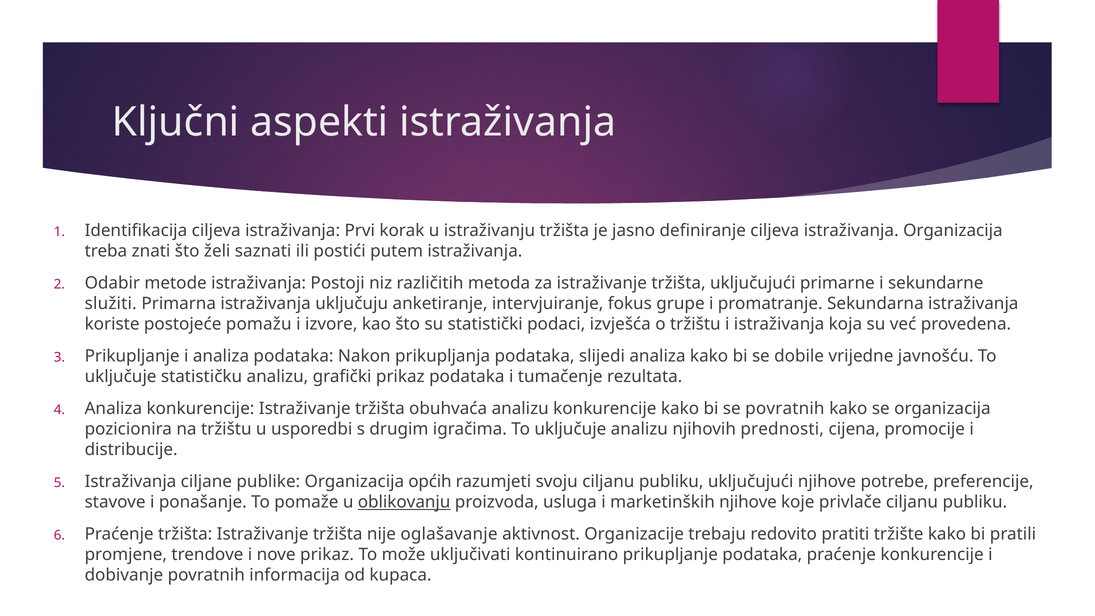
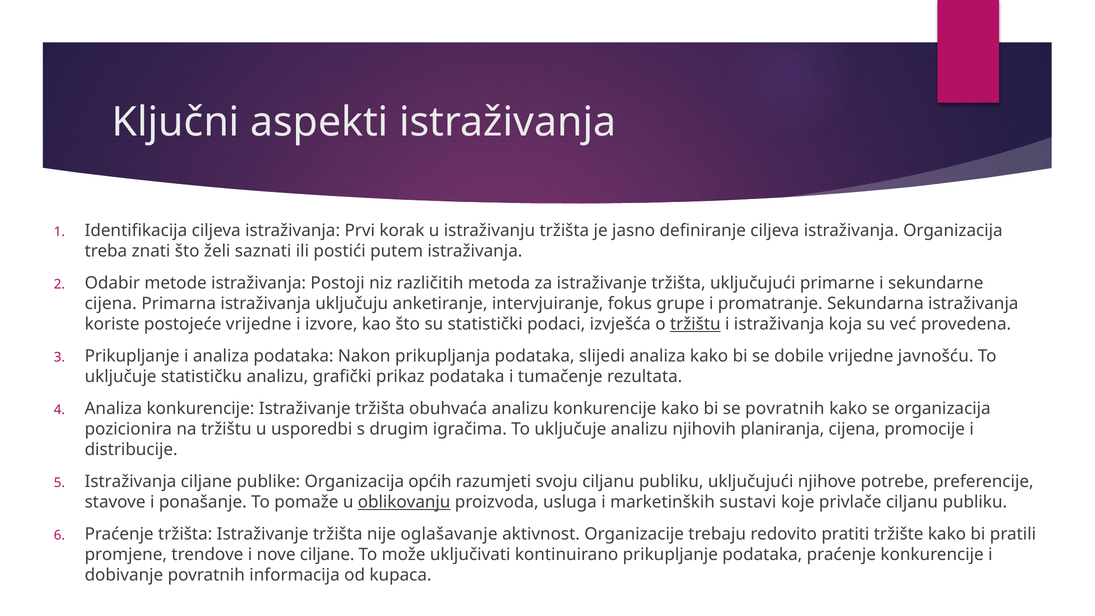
služiti: služiti -> cijena (111, 303)
postojeće pomažu: pomažu -> vrijedne (259, 324)
tržištu underline: none -> present (695, 324)
prednosti: prednosti -> planiranja (782, 429)
marketinških njihove: njihove -> sustavi (748, 502)
nove prikaz: prikaz -> ciljane (327, 554)
